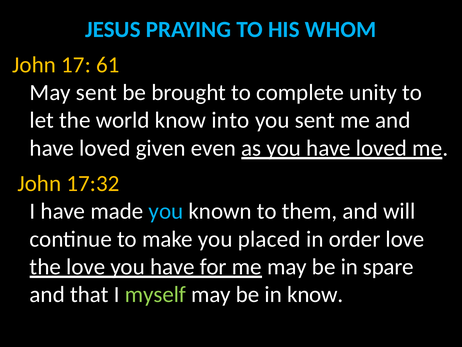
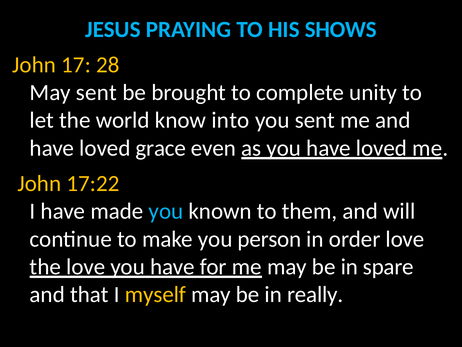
WHOM: WHOM -> SHOWS (341, 29)
61: 61 -> 28 (108, 65)
given: given -> grace (161, 148)
17:32: 17:32 -> 17:22 (93, 183)
placed: placed -> person (269, 239)
myself colour: light green -> yellow (155, 294)
in know: know -> really (315, 294)
